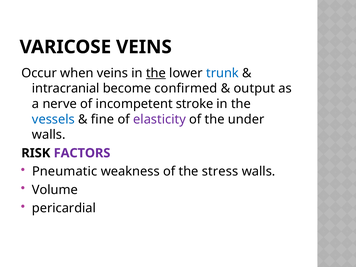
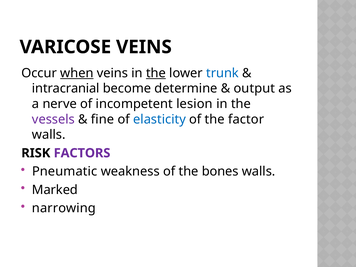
when underline: none -> present (77, 73)
confirmed: confirmed -> determine (186, 88)
stroke: stroke -> lesion (194, 104)
vessels colour: blue -> purple (53, 119)
elasticity colour: purple -> blue (160, 119)
under: under -> factor (246, 119)
stress: stress -> bones (220, 171)
Volume: Volume -> Marked (55, 190)
pericardial: pericardial -> narrowing (64, 208)
